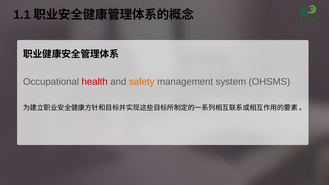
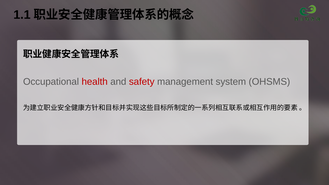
safety colour: orange -> red (142, 82)
